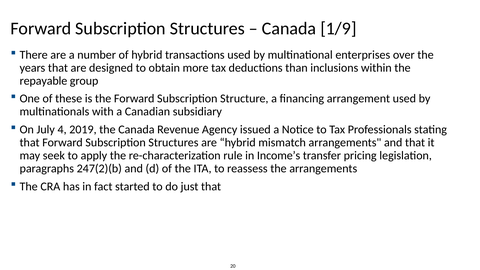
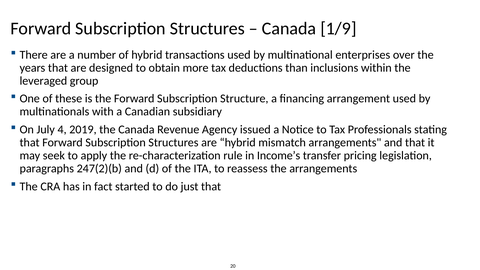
repayable: repayable -> leveraged (43, 81)
